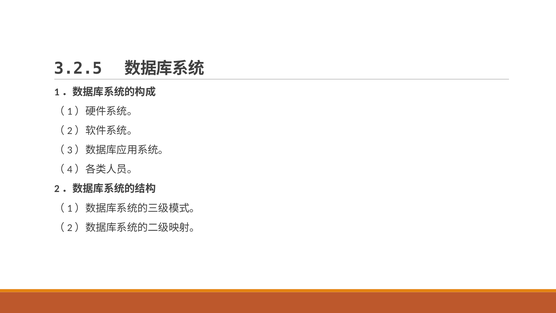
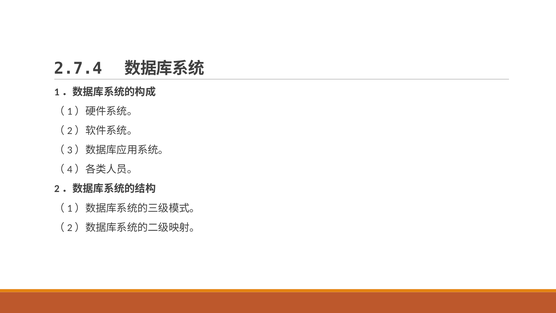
3.2.5: 3.2.5 -> 2.7.4 (78, 68)
